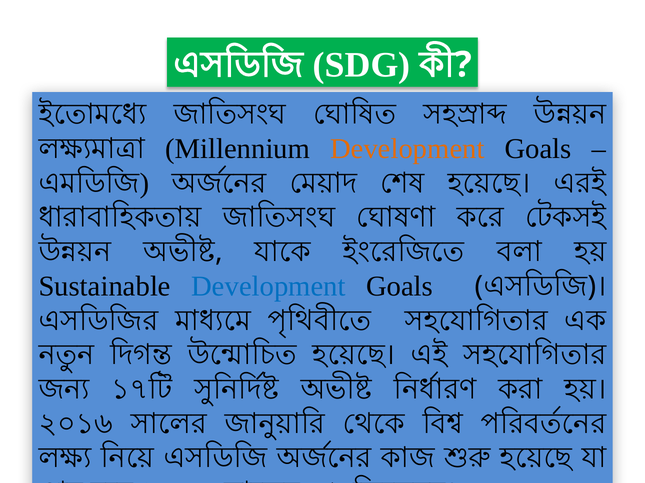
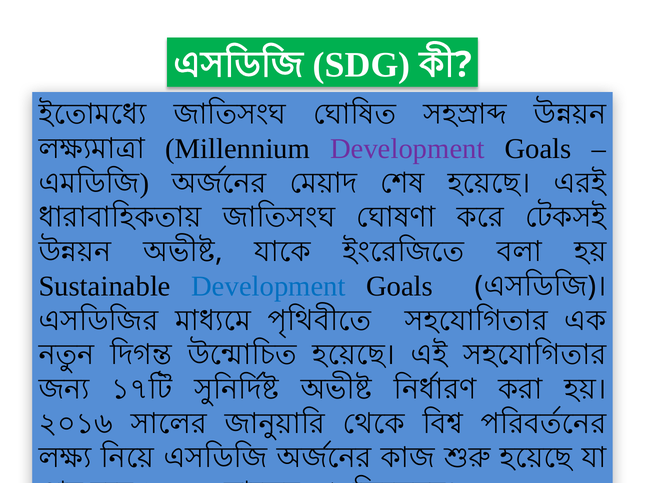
Development colour: orange -> purple (407, 149)
